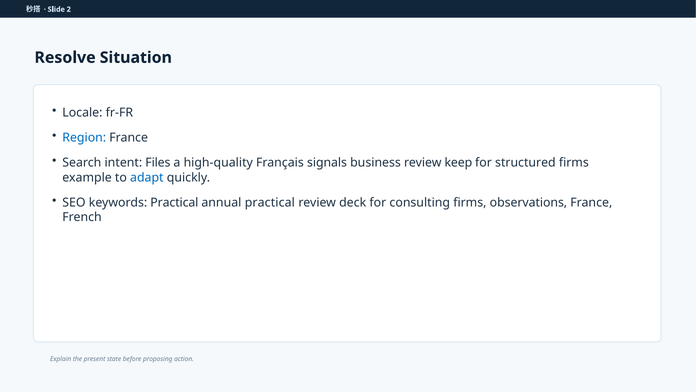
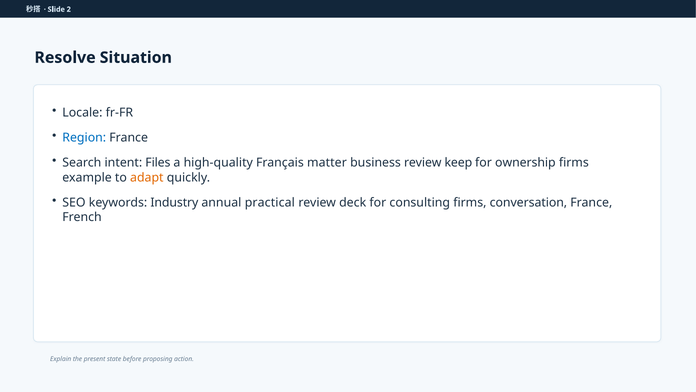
signals: signals -> matter (327, 163)
structured: structured -> ownership (525, 163)
adapt colour: blue -> orange (147, 177)
keywords Practical: Practical -> Industry (174, 202)
observations: observations -> conversation (528, 202)
